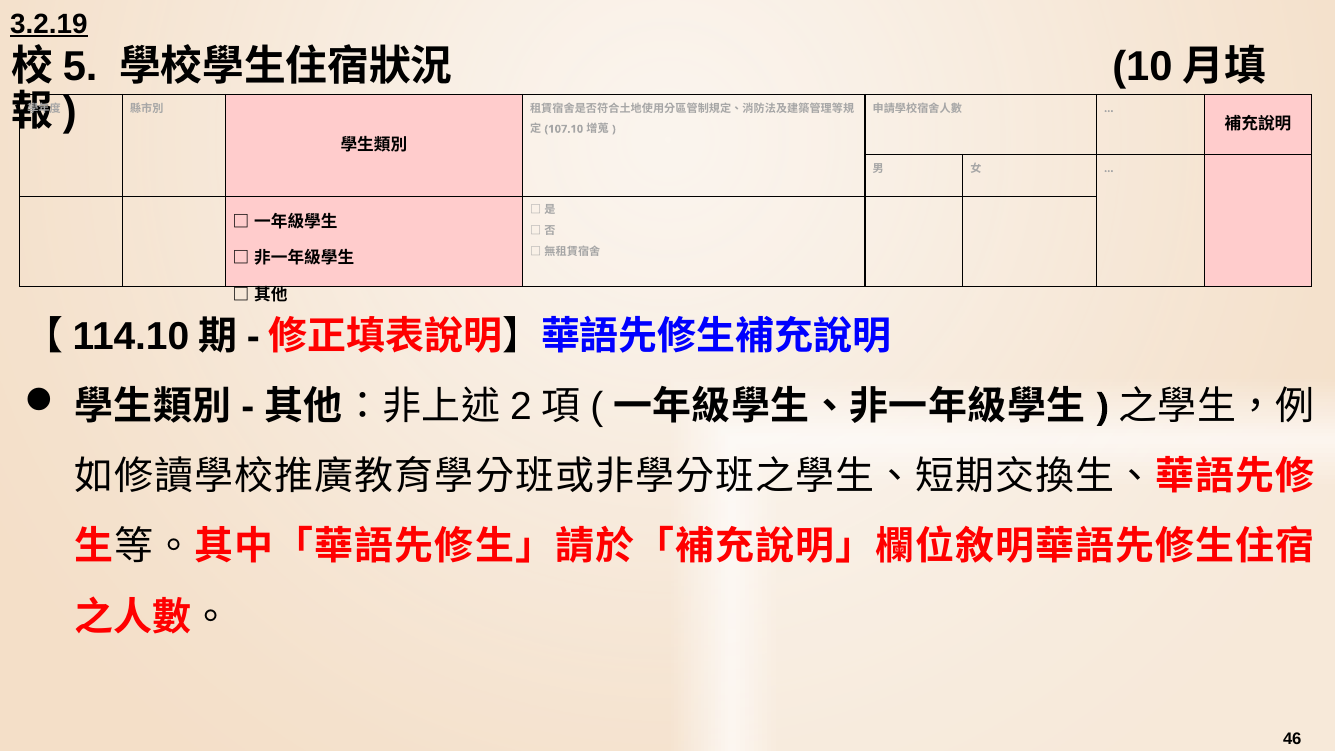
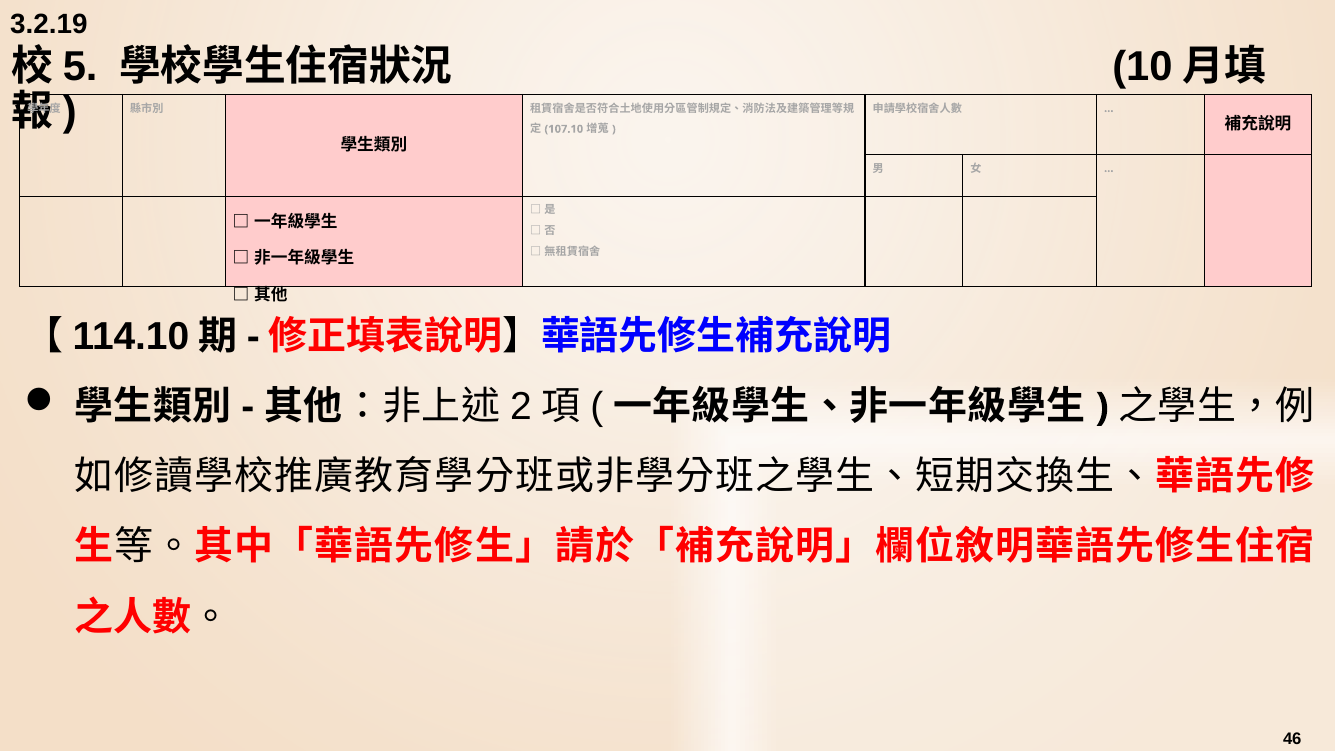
3.2.19 underline: present -> none (49, 24)
